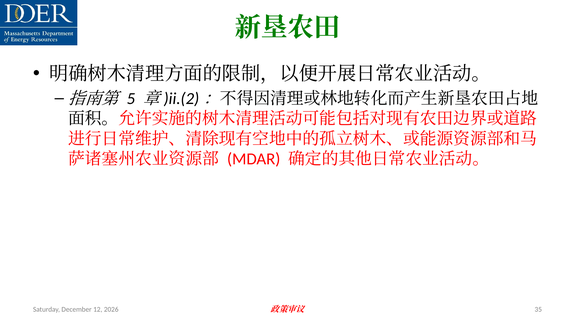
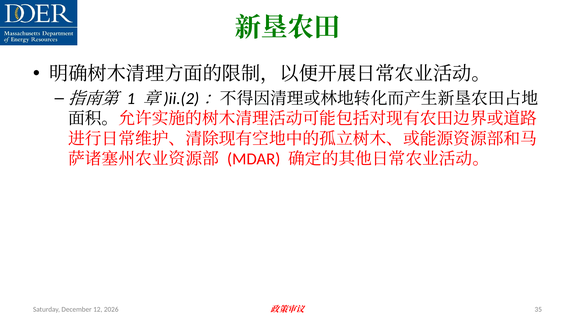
5: 5 -> 1 (131, 98)
